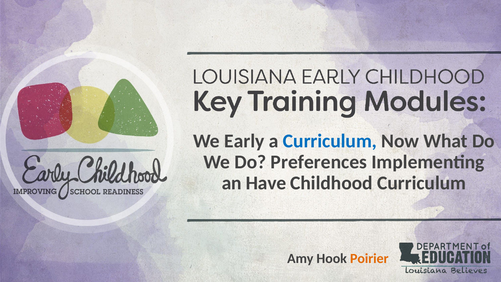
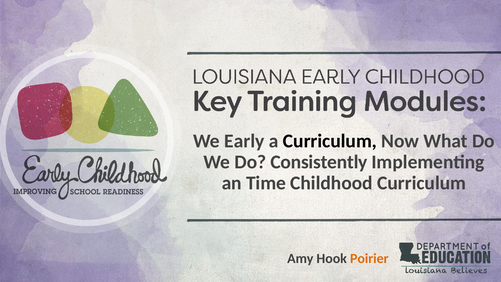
Curriculum colour: blue -> black (330, 141)
Preferences: Preferences -> Consistently (319, 162)
Have: Have -> Time (266, 183)
